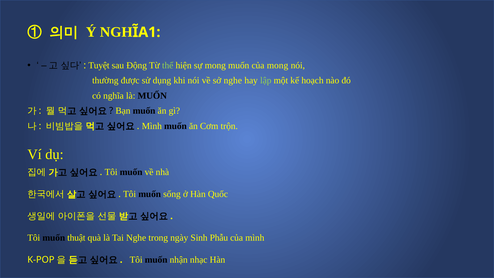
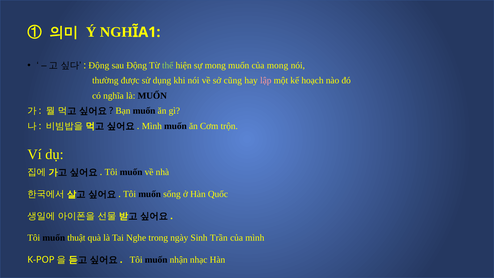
Tuyệt: Tuyệt -> Động (99, 65)
sở nghe: nghe -> cũng (233, 80)
lập colour: light green -> pink (266, 80)
Phẫu: Phẫu -> Trần (219, 238)
